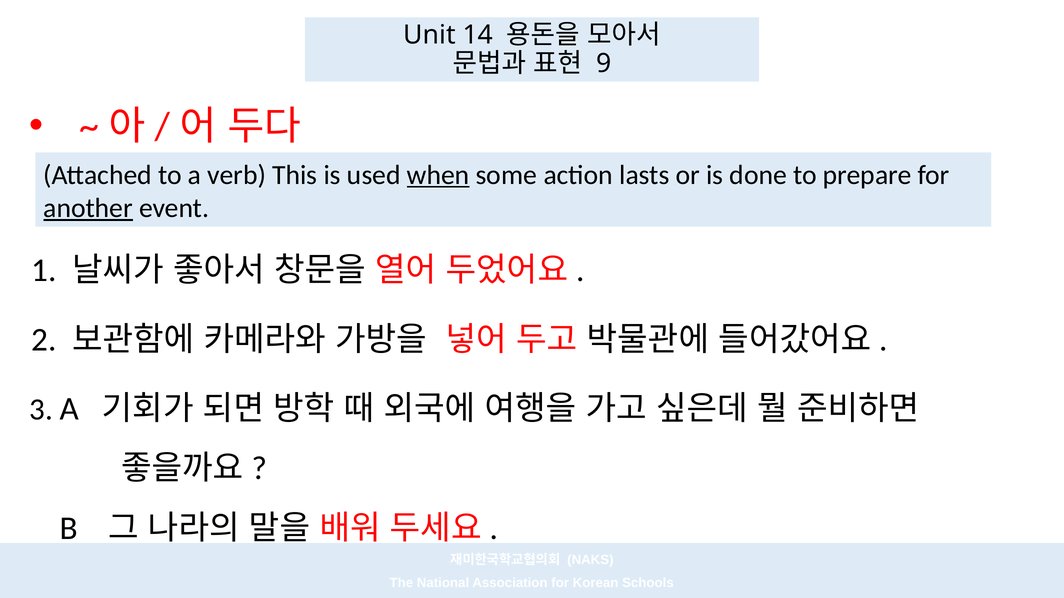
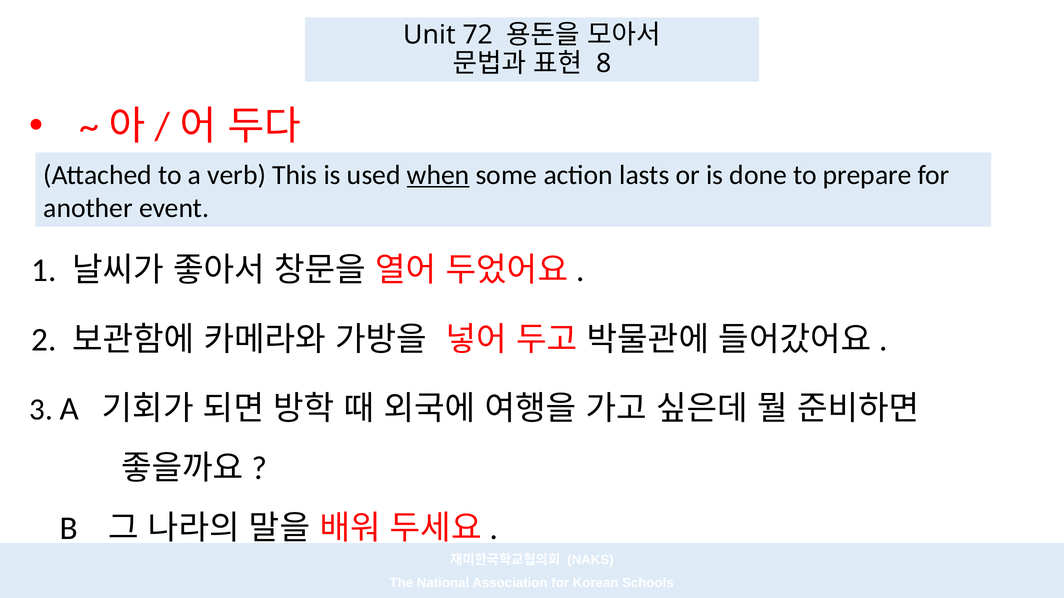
14: 14 -> 72 (478, 35)
9: 9 -> 8 (604, 64)
another underline: present -> none (88, 208)
